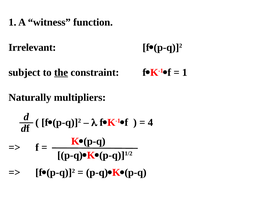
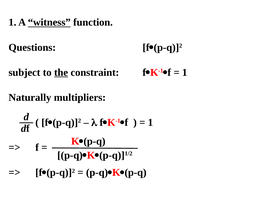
witness underline: none -> present (49, 22)
Irrelevant: Irrelevant -> Questions (32, 47)
4: 4 -> 1 (150, 122)
